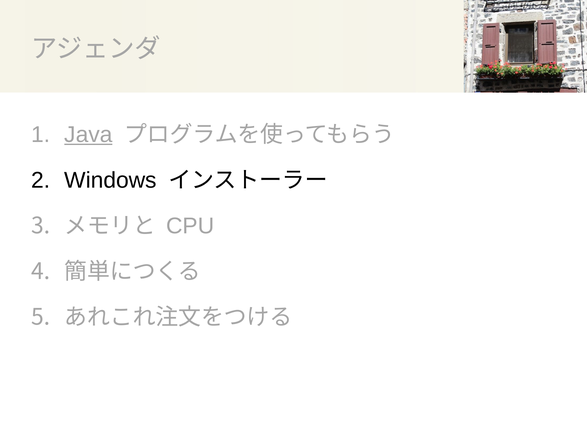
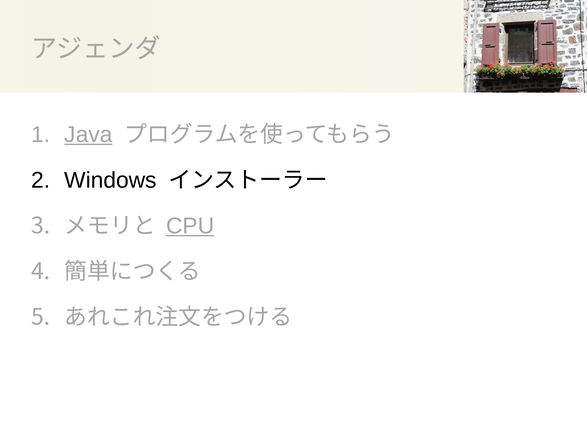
CPU underline: none -> present (190, 226)
